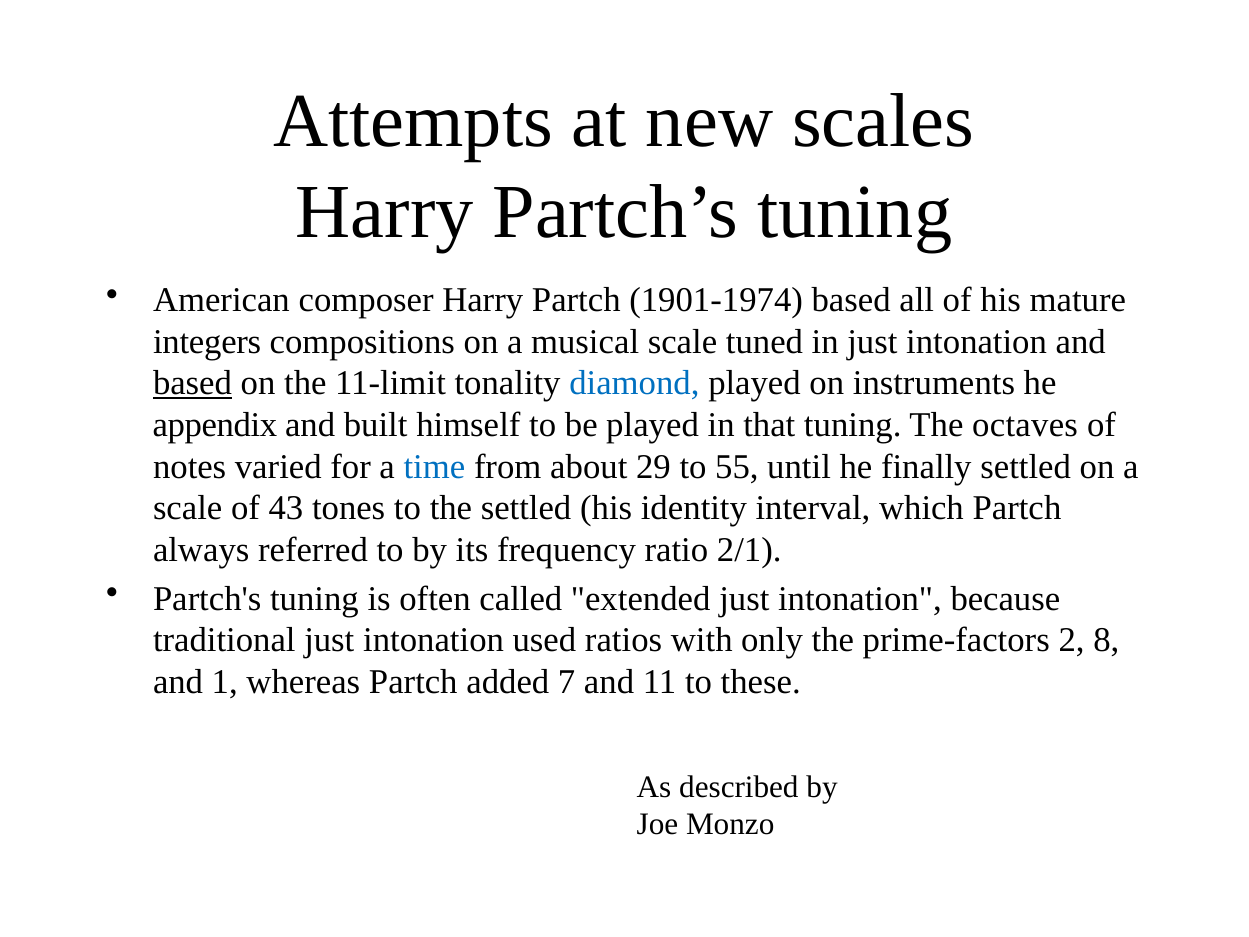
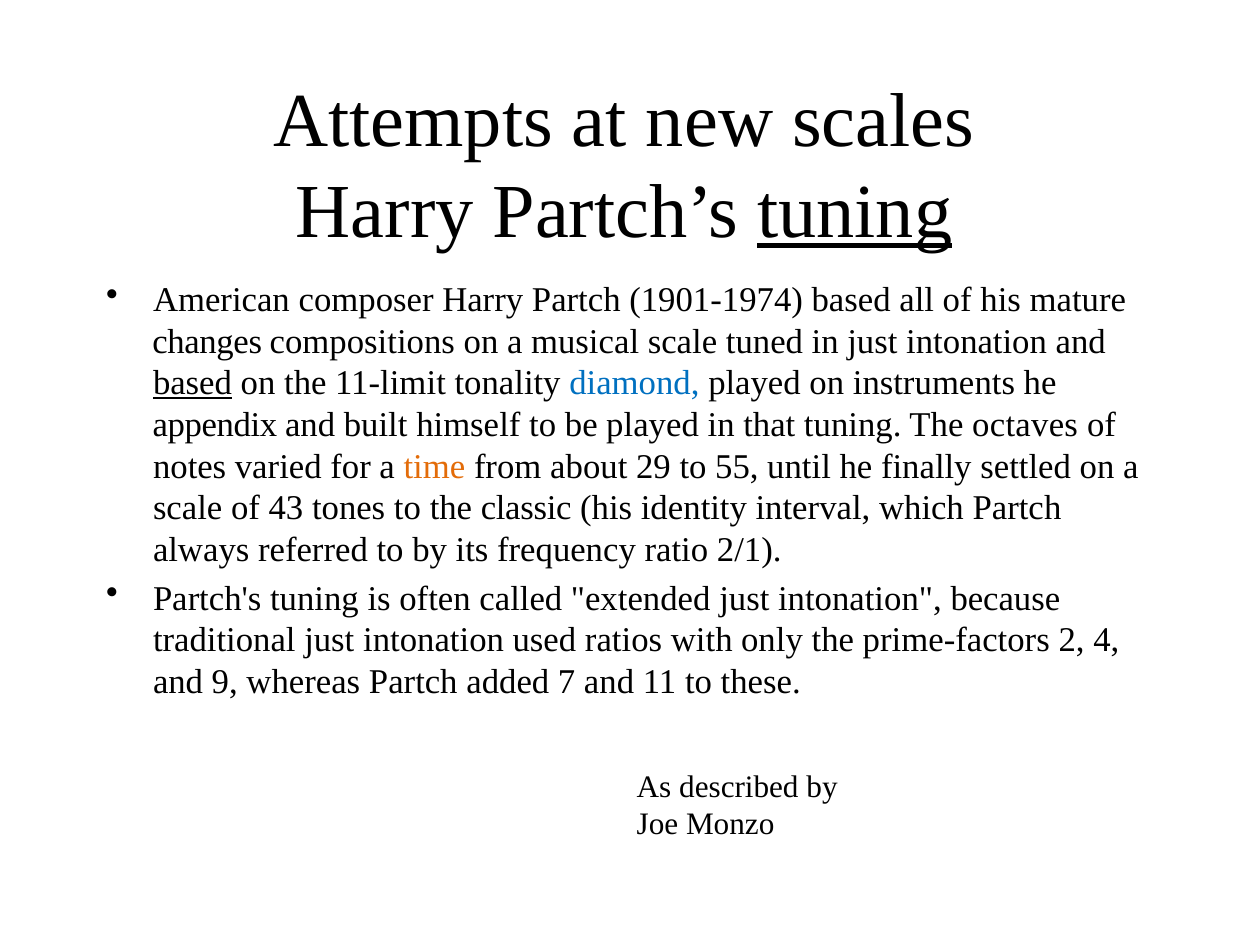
tuning underline: none -> present (855, 212)
integers: integers -> changes (207, 342)
time colour: blue -> orange (434, 467)
the settled: settled -> classic (526, 508)
8: 8 -> 4 (1106, 640)
1: 1 -> 9 (225, 682)
